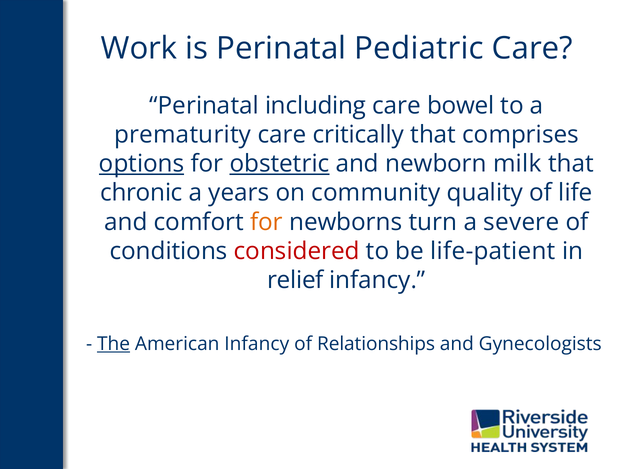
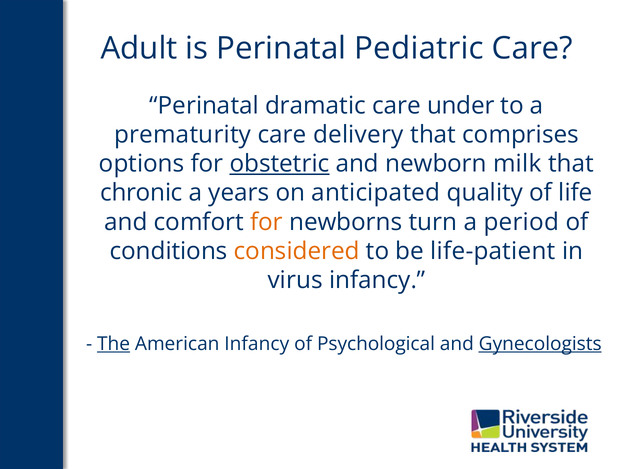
Work: Work -> Adult (139, 49)
including: including -> dramatic (315, 106)
bowel: bowel -> under (461, 106)
critically: critically -> delivery (358, 135)
options underline: present -> none (142, 164)
community: community -> anticipated (376, 193)
severe: severe -> period (521, 222)
considered colour: red -> orange (297, 251)
relief: relief -> virus (295, 281)
Relationships: Relationships -> Psychological (376, 344)
Gynecologists underline: none -> present (540, 344)
